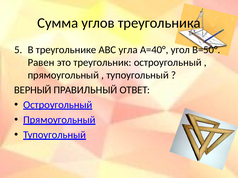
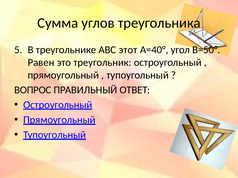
угла: угла -> этот (128, 50)
ВЕРНЫЙ: ВЕРНЫЙ -> ВОПРОС (33, 90)
